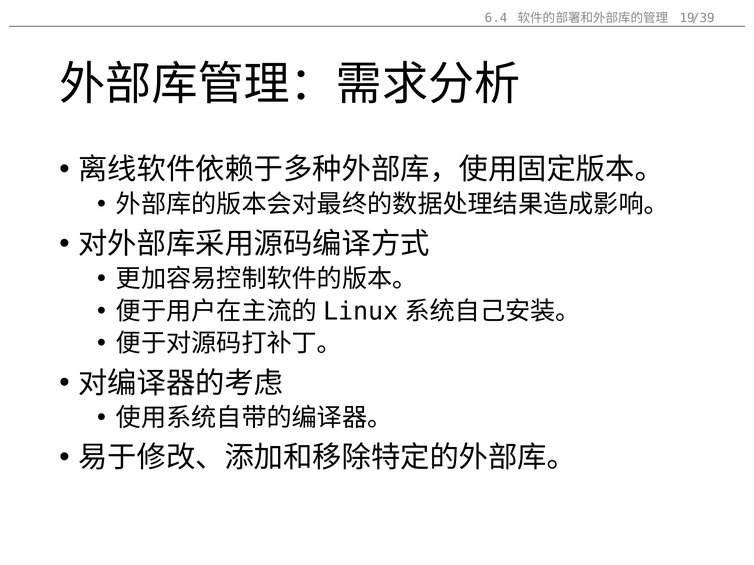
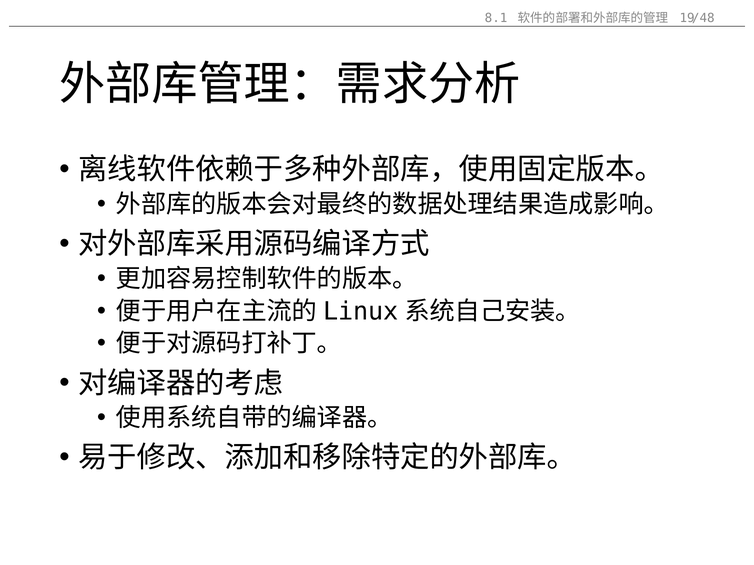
6.4: 6.4 -> 8.1 (496, 18)
/39: /39 -> /48 (703, 18)
